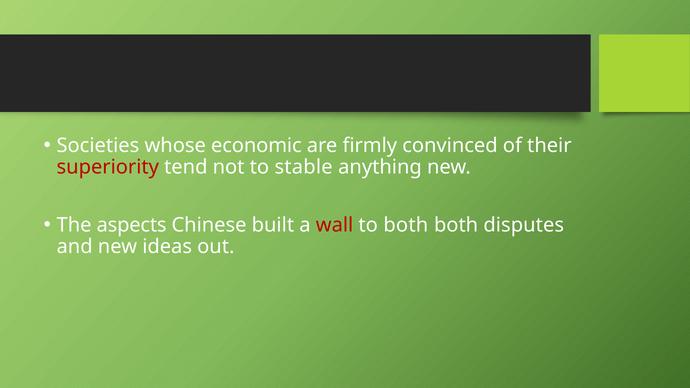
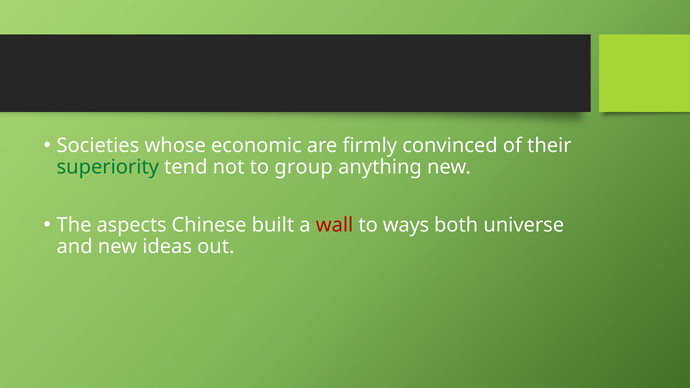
superiority colour: red -> green (108, 167)
stable: stable -> group (304, 167)
to both: both -> ways (406, 225)
disputes: disputes -> universe (524, 225)
